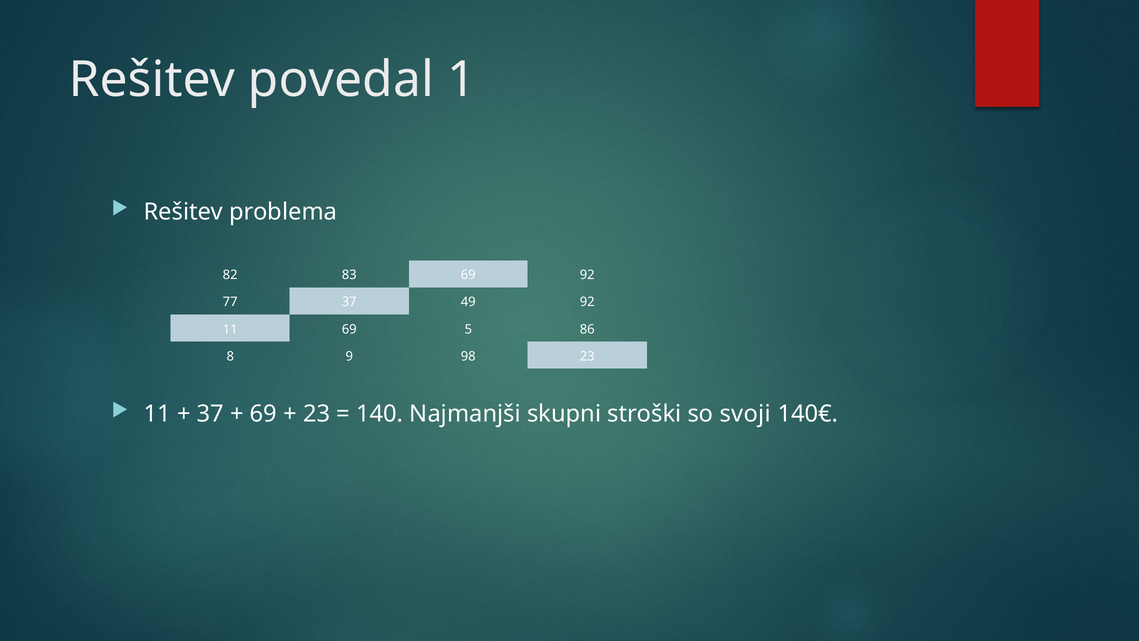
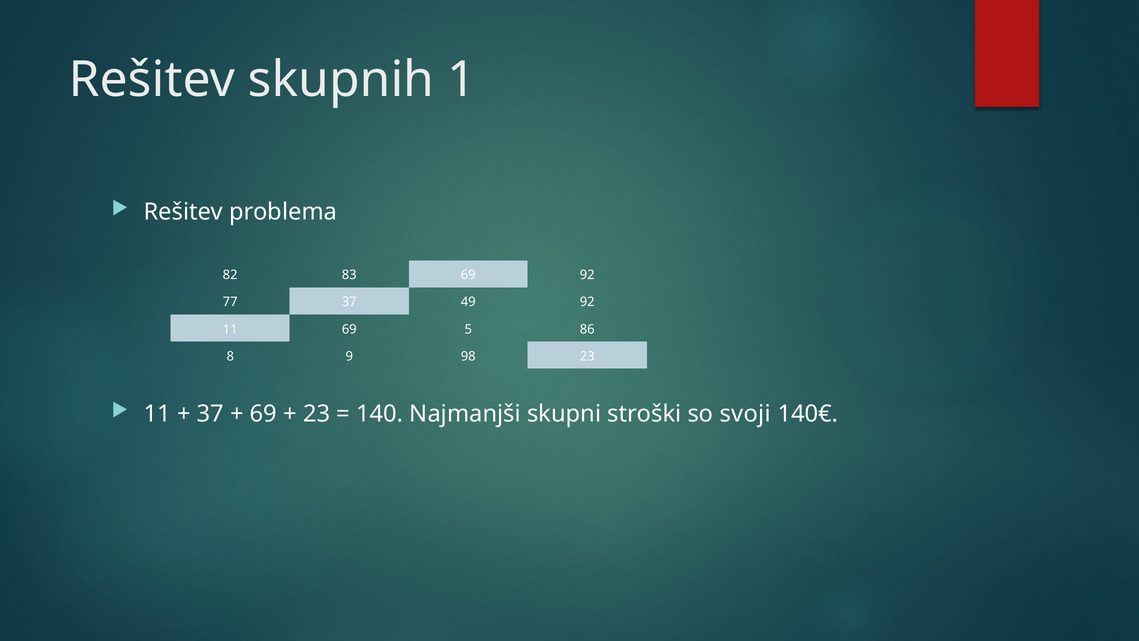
povedal: povedal -> skupnih (341, 80)
